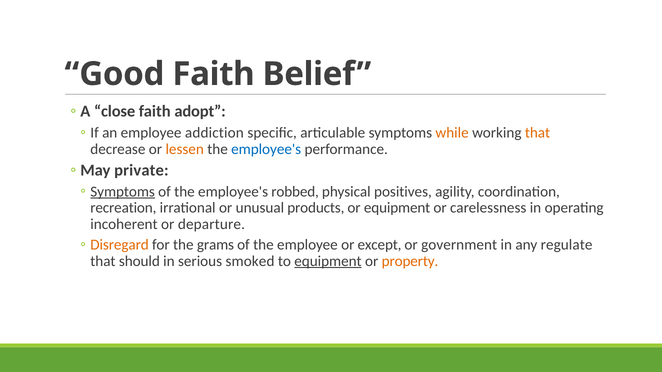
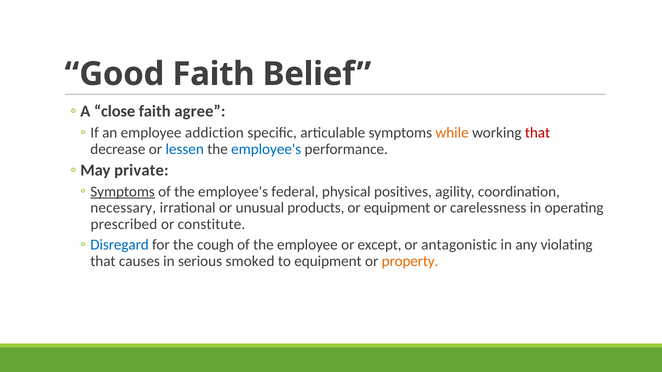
adopt: adopt -> agree (200, 112)
that colour: orange -> red (538, 133)
lessen colour: orange -> blue (185, 149)
robbed: robbed -> federal (295, 192)
recreation: recreation -> necessary (123, 208)
incoherent: incoherent -> prescribed (124, 225)
departure: departure -> constitute (211, 225)
Disregard colour: orange -> blue (120, 245)
grams: grams -> cough (215, 245)
government: government -> antagonistic (459, 245)
regulate: regulate -> violating (567, 245)
should: should -> causes (139, 261)
equipment underline: present -> none (328, 261)
